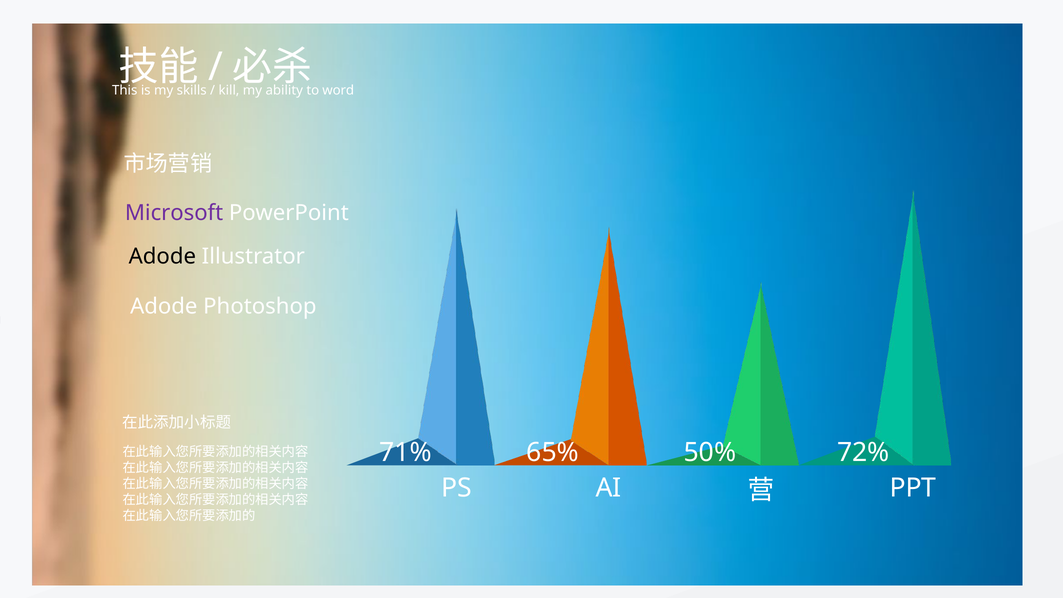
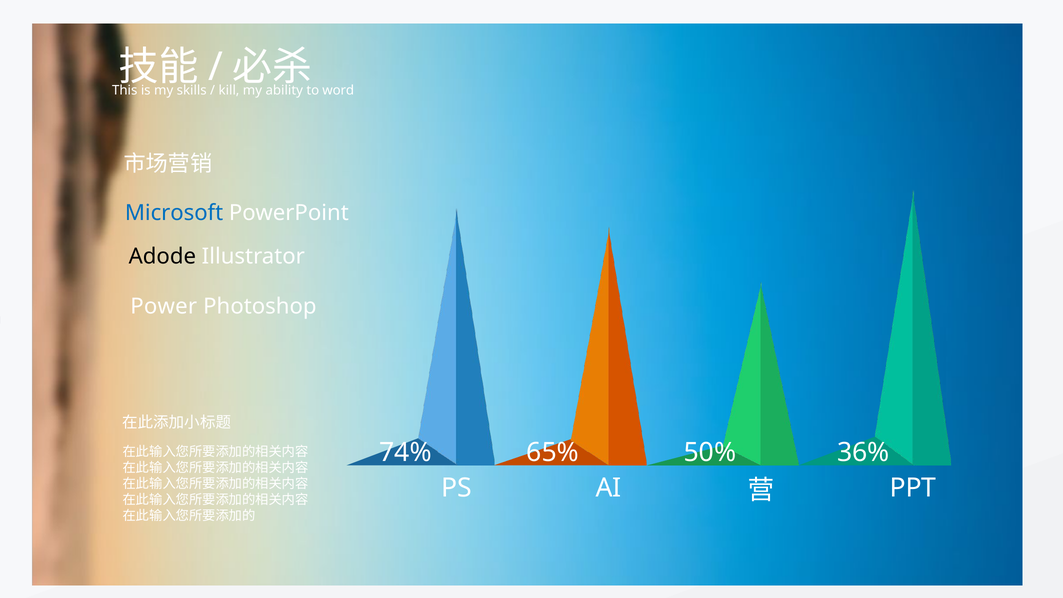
Microsoft colour: purple -> blue (174, 213)
Adode: Adode -> Power (164, 306)
71%: 71% -> 74% (405, 452)
72%: 72% -> 36% (863, 452)
